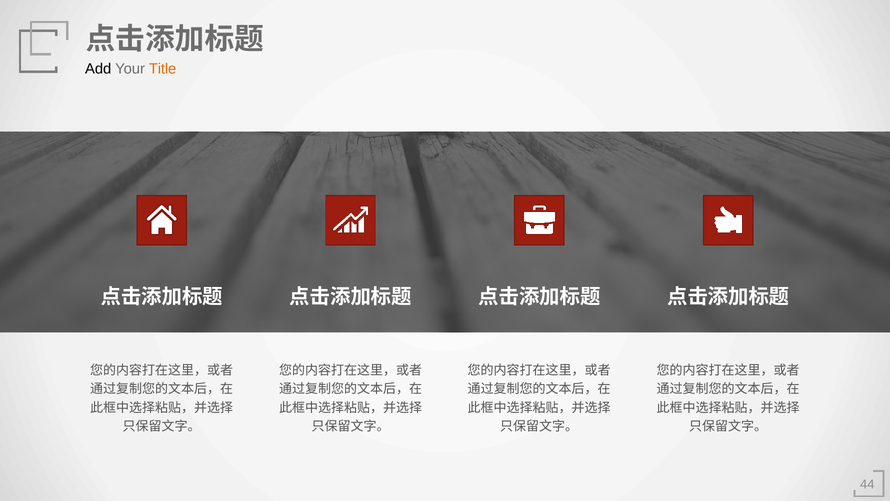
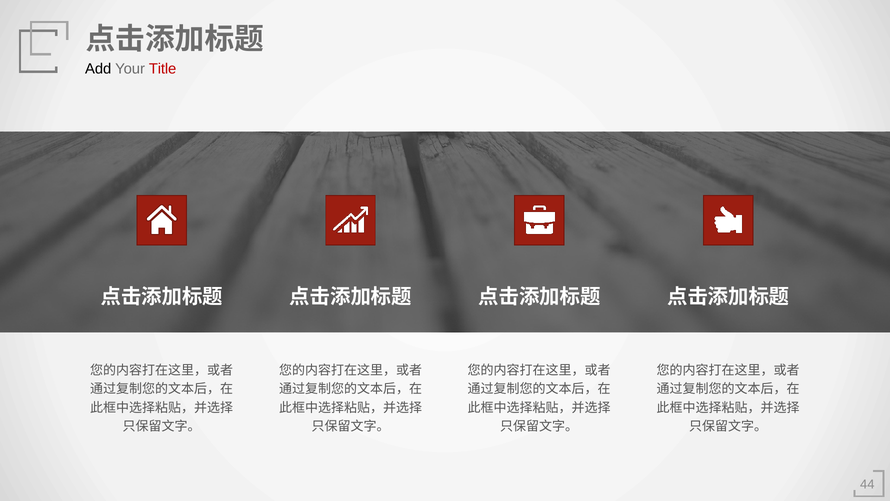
Title colour: orange -> red (163, 69)
